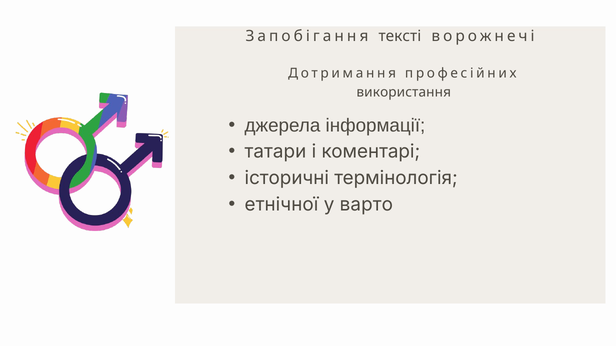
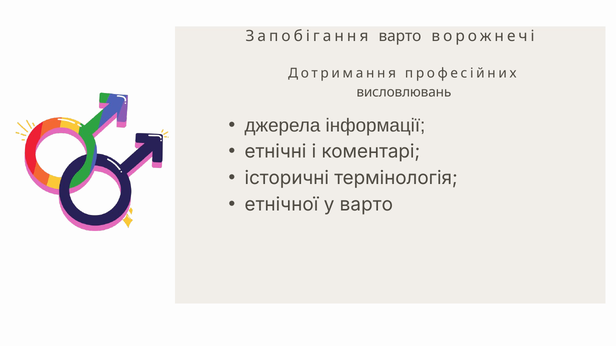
Запобігання тексті: тексті -> варто (400, 36)
використання: використання -> висловлювань (404, 92)
татари: татари -> етнічні (275, 152)
